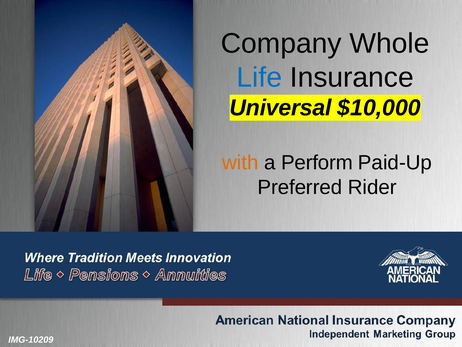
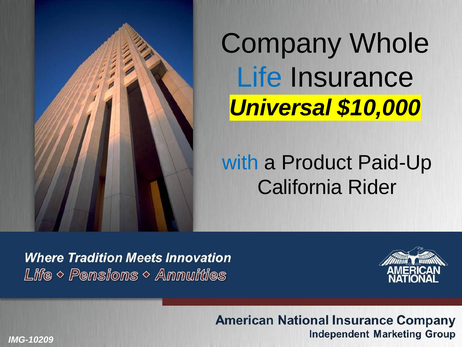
with colour: orange -> blue (240, 162)
Perform: Perform -> Product (317, 162)
Preferred: Preferred -> California (300, 187)
